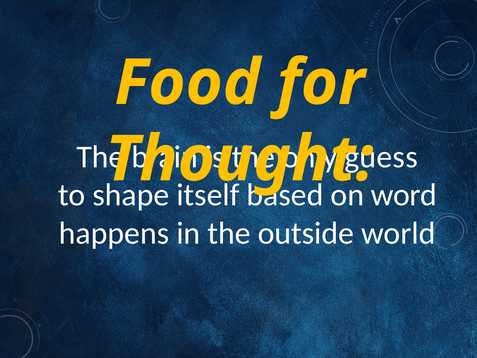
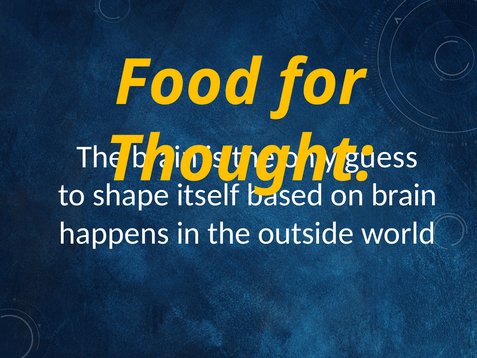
word: word -> brain (404, 195)
